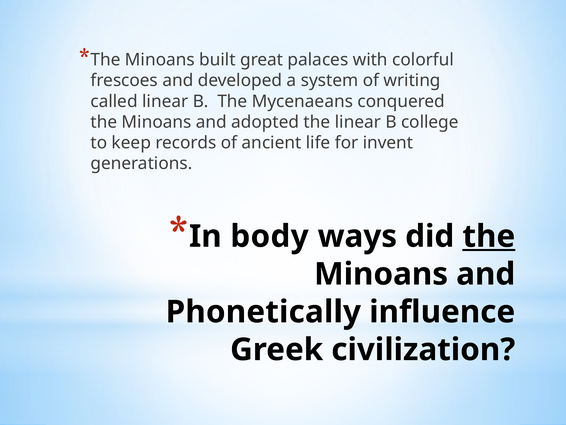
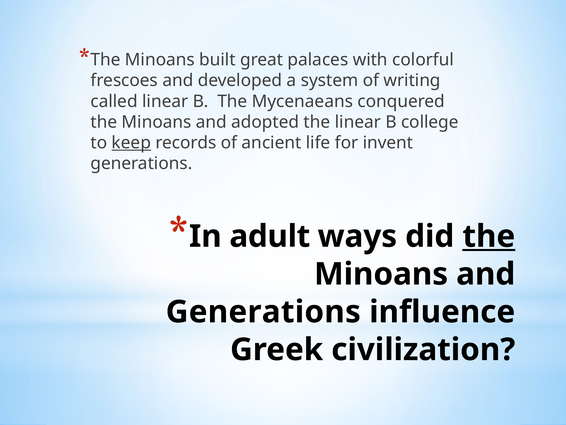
keep underline: none -> present (131, 143)
body: body -> adult (270, 236)
Phonetically: Phonetically -> Generations (263, 312)
